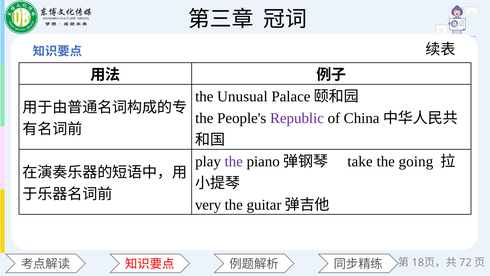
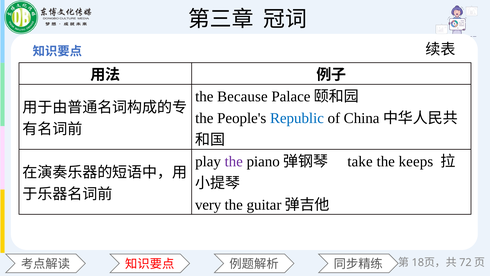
Unusual: Unusual -> Because (242, 97)
Republic colour: purple -> blue (297, 118)
going: going -> keeps (416, 161)
